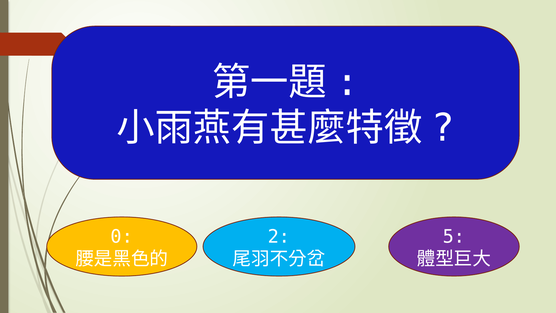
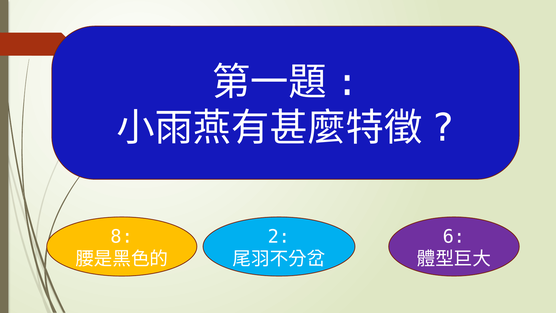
0: 0 -> 8 (122, 236)
5: 5 -> 6 (454, 236)
